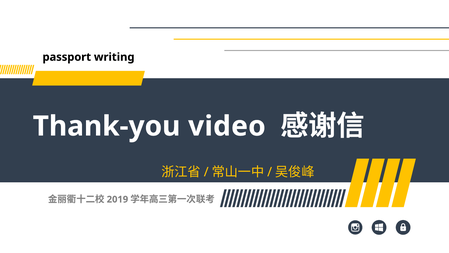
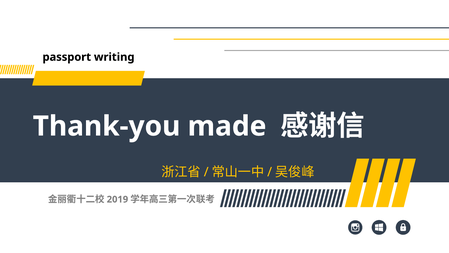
video: video -> made (227, 126)
